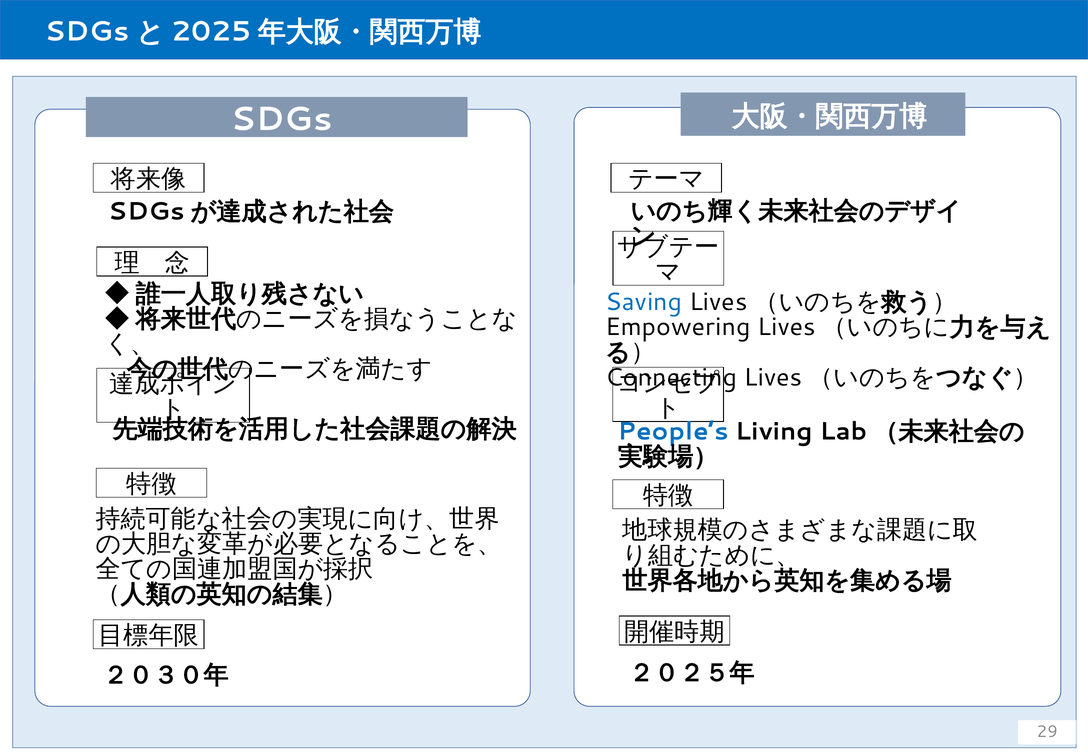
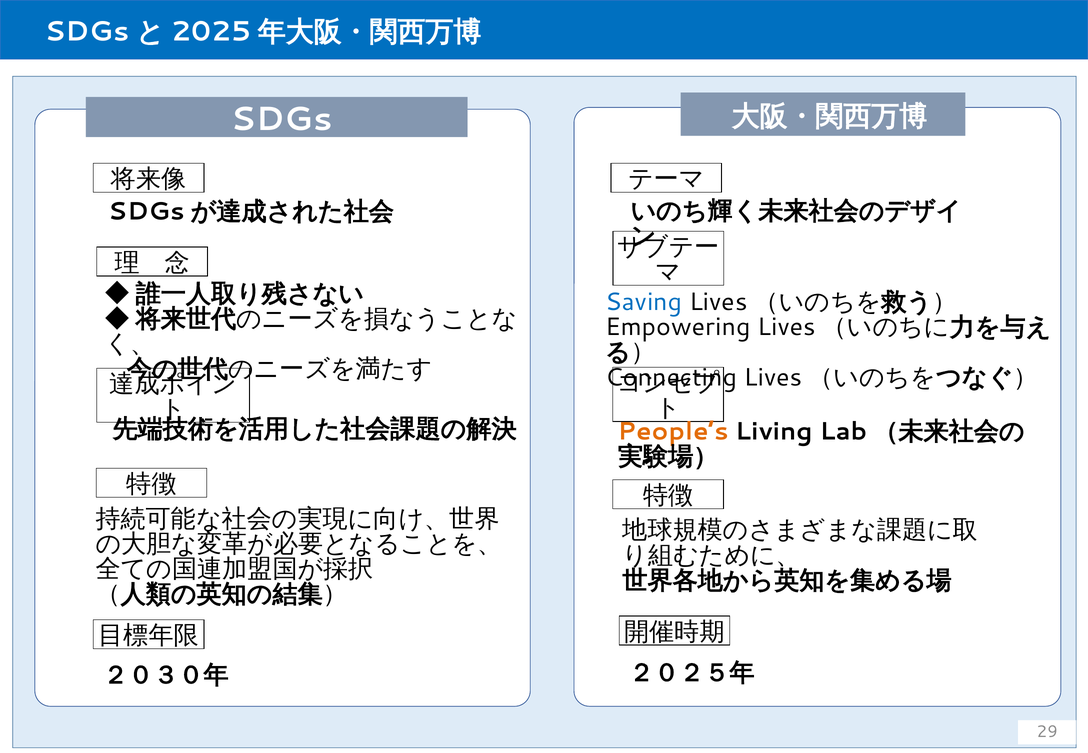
People’s colour: blue -> orange (673, 431)
